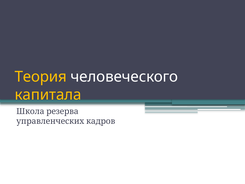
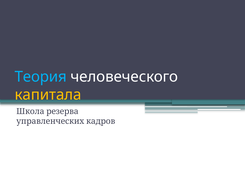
Теория colour: yellow -> light blue (41, 77)
